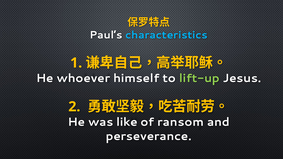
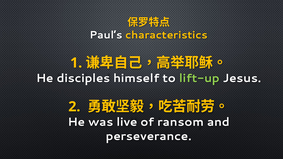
characteristics colour: light blue -> yellow (166, 35)
whoever: whoever -> disciples (83, 78)
like: like -> live (127, 122)
